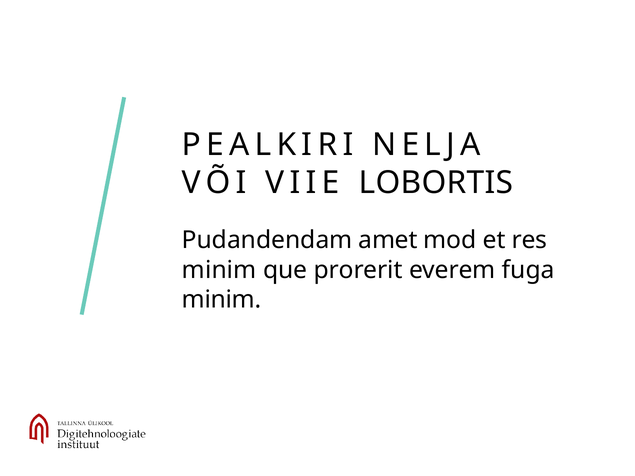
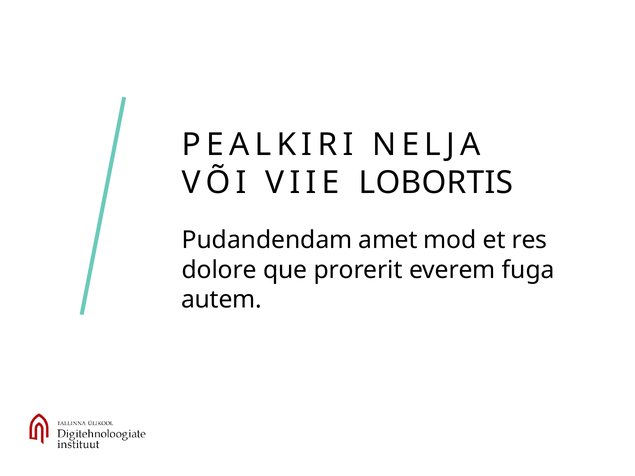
minim: minim -> dolore (219, 270)
minim: minim -> autem (222, 300)
